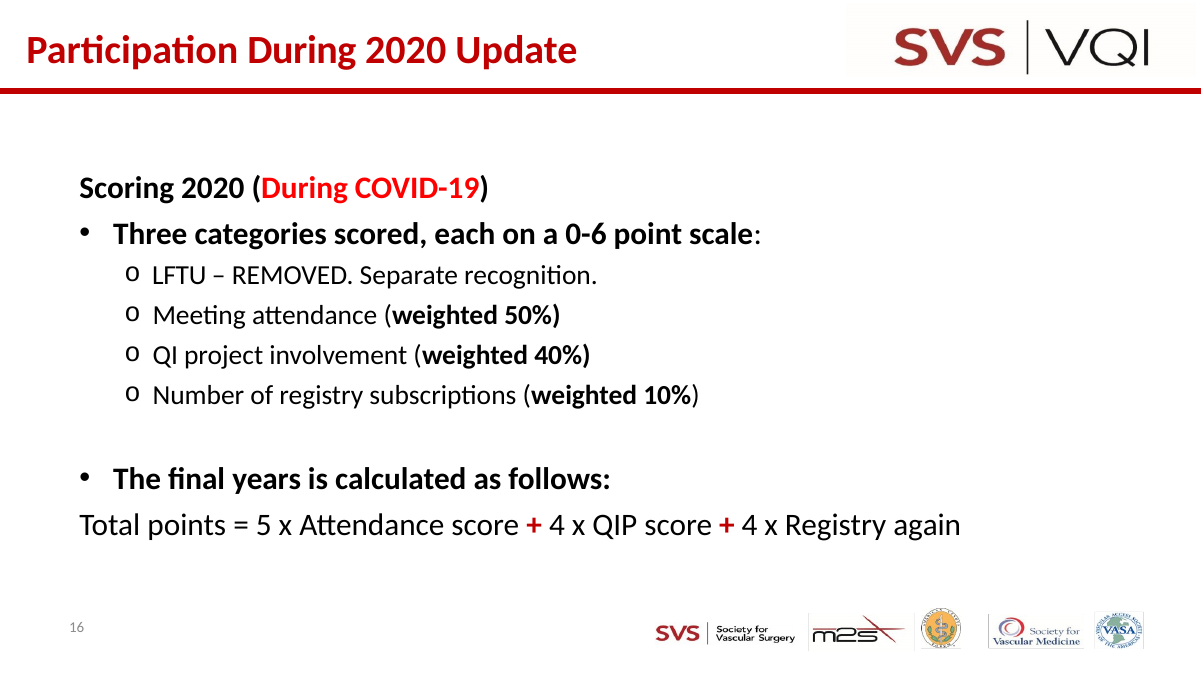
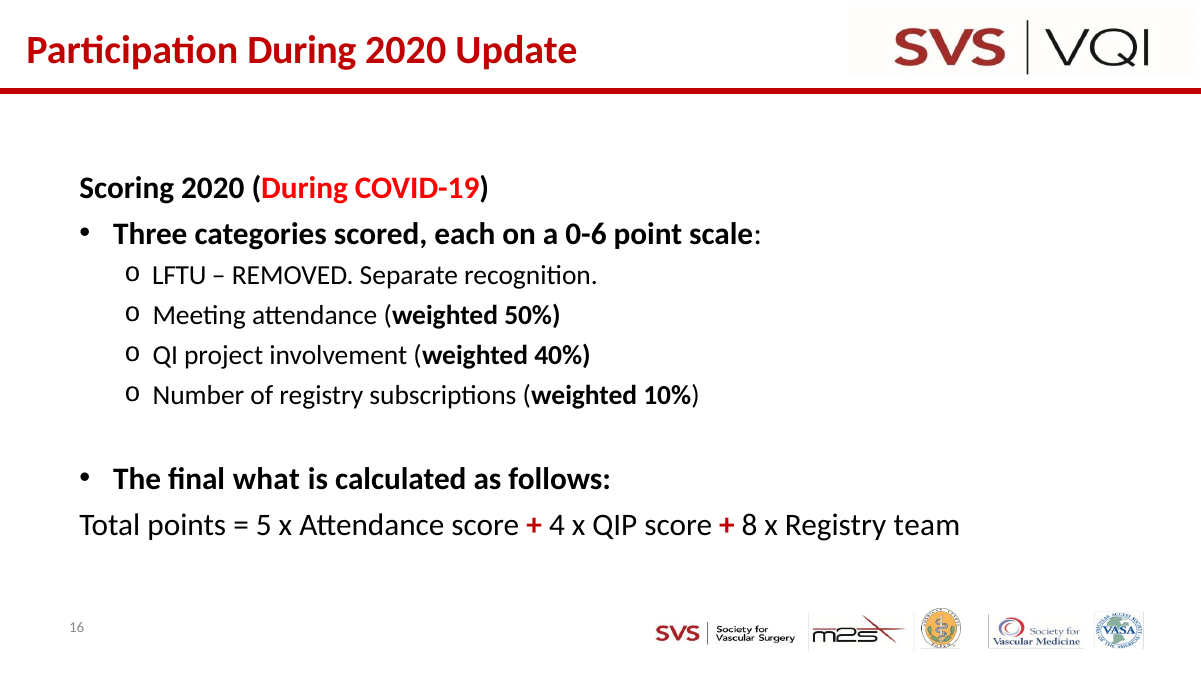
years: years -> what (266, 480)
4: 4 -> 8 (750, 525)
again: again -> team (927, 525)
